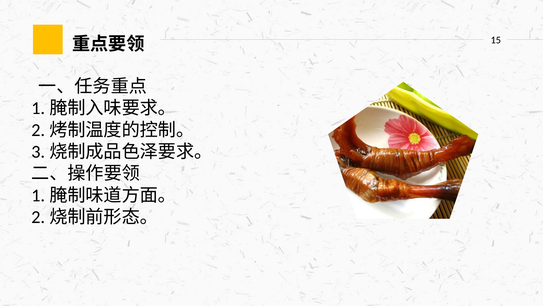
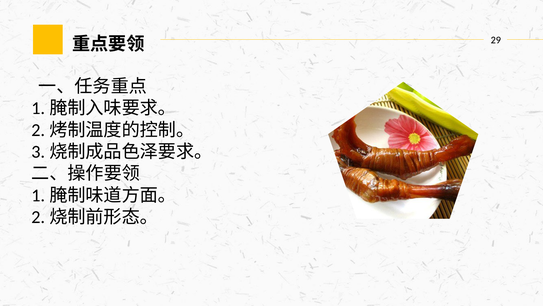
15: 15 -> 29 (496, 40)
